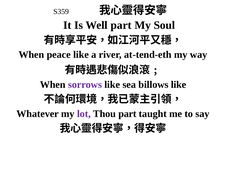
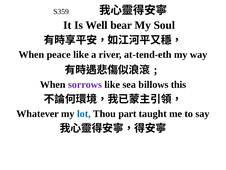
Well part: part -> bear (121, 25)
billows like: like -> this (179, 84)
lot colour: purple -> blue (84, 113)
